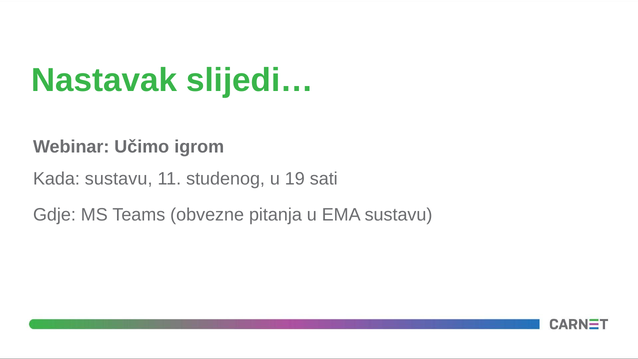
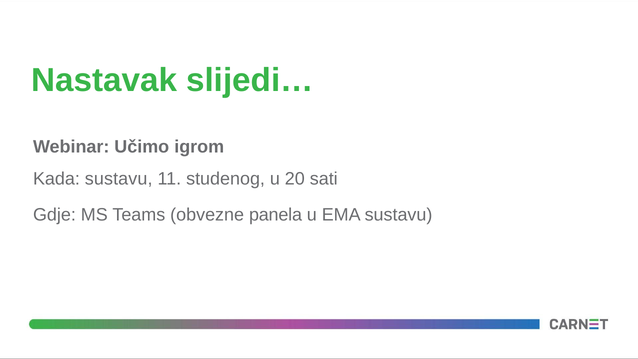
19: 19 -> 20 (295, 179)
pitanja: pitanja -> panela (276, 215)
